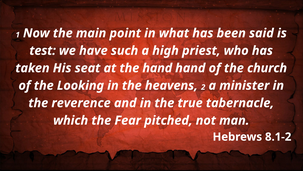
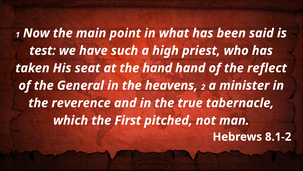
church: church -> reflect (267, 68)
Looking: Looking -> General (80, 85)
Fear: Fear -> First (128, 120)
